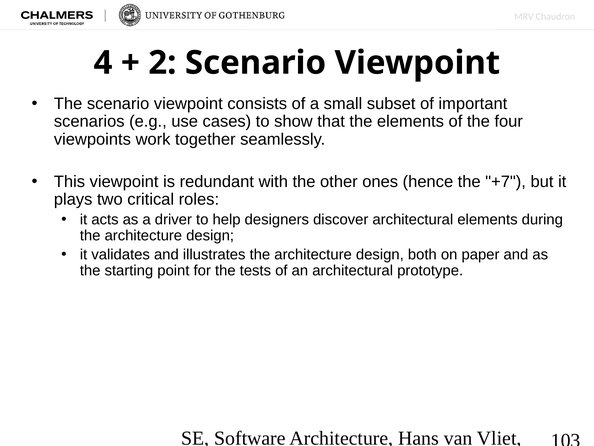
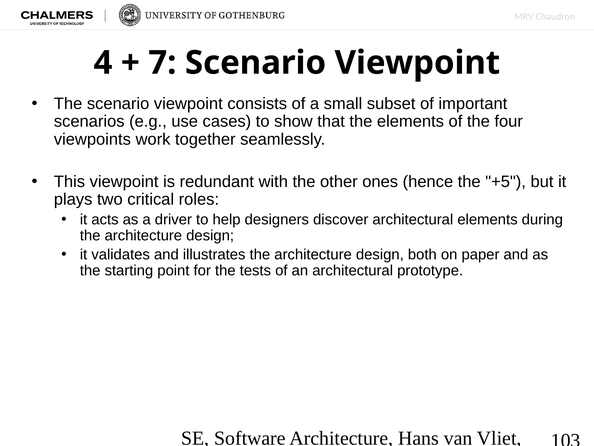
2: 2 -> 7 (162, 63)
+7: +7 -> +5 (506, 181)
